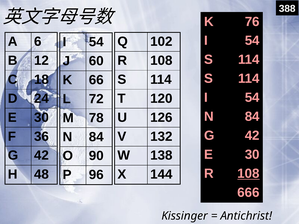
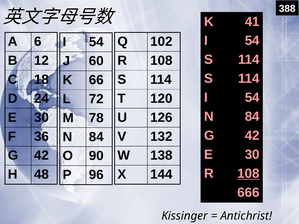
76: 76 -> 41 (252, 22)
